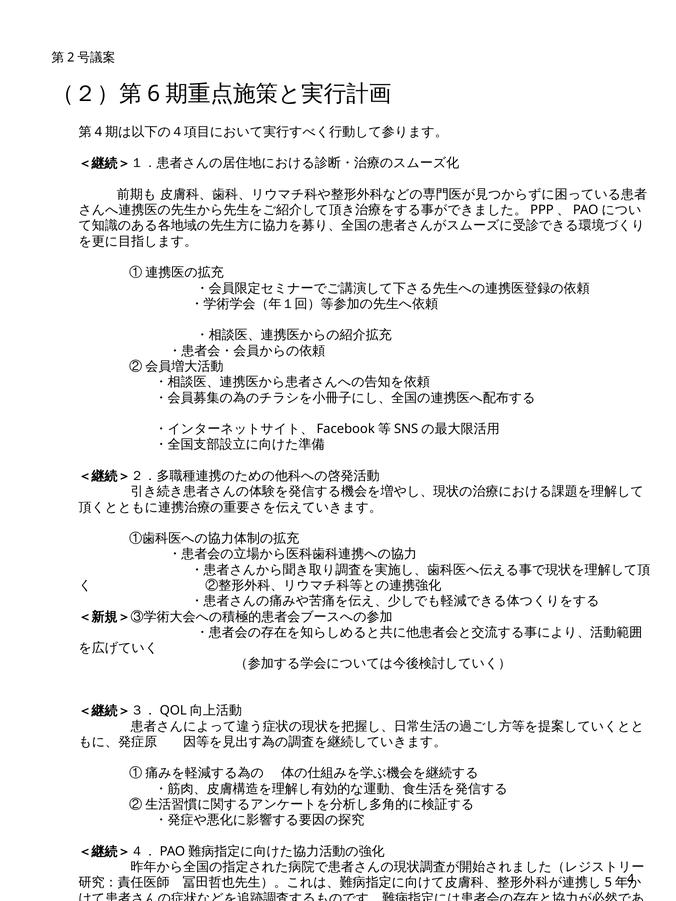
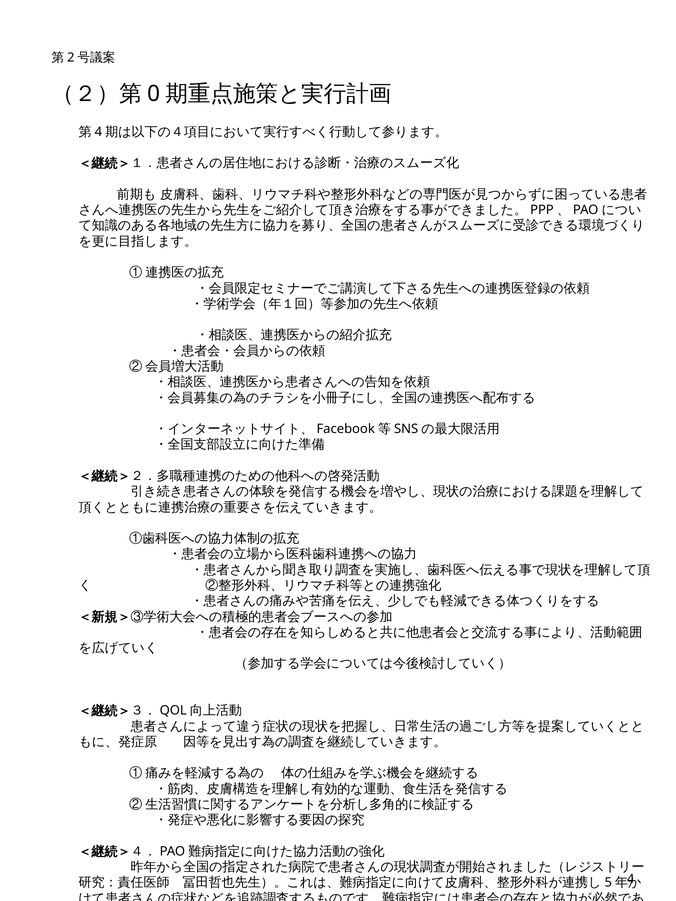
6: 6 -> 0 (154, 94)
